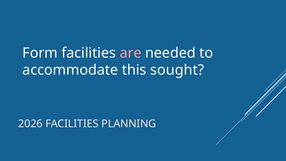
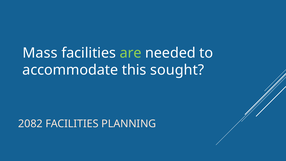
Form: Form -> Mass (40, 53)
are colour: pink -> light green (131, 53)
2026: 2026 -> 2082 (30, 124)
